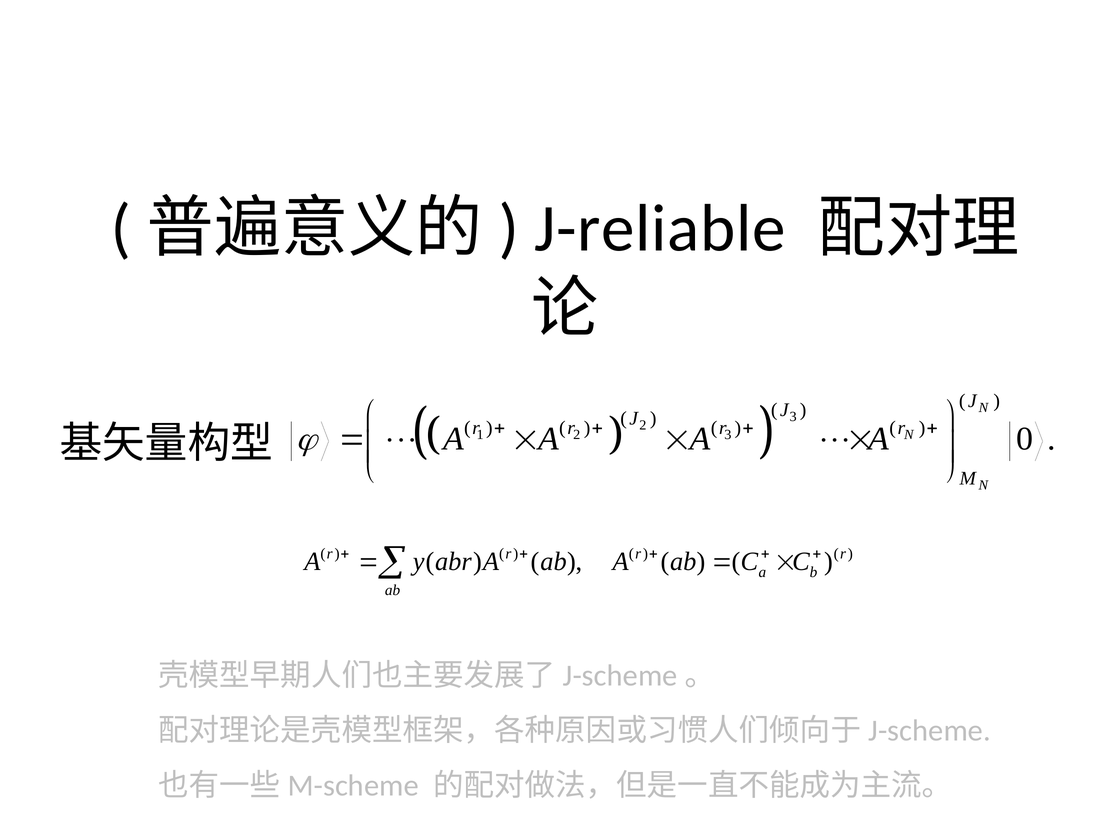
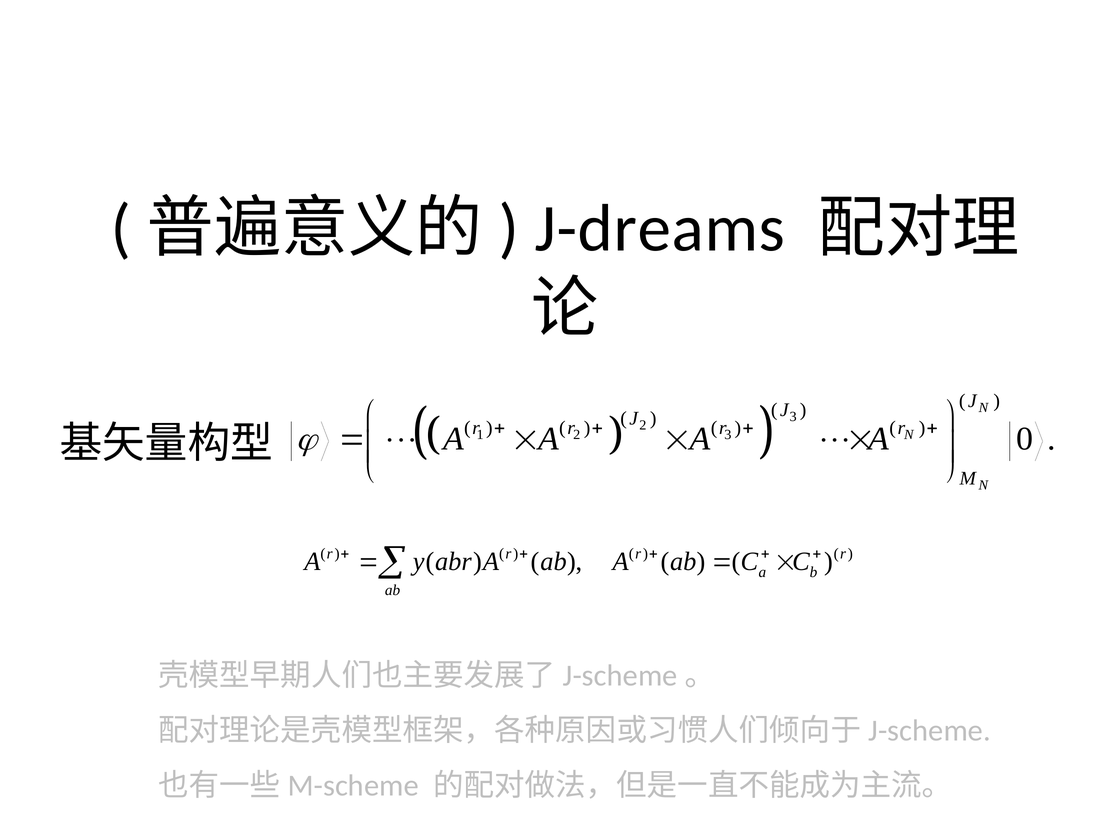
J-reliable: J-reliable -> J-dreams (660, 229)
